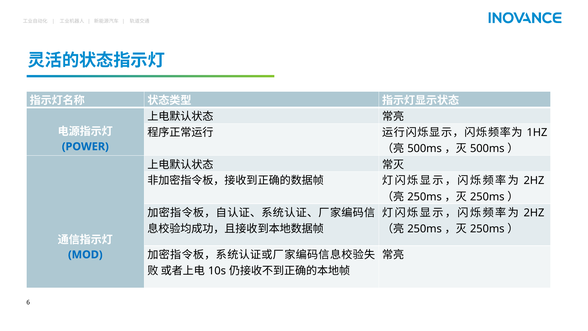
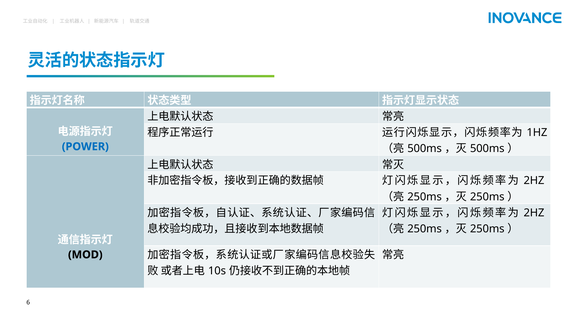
MOD colour: blue -> black (85, 255)
